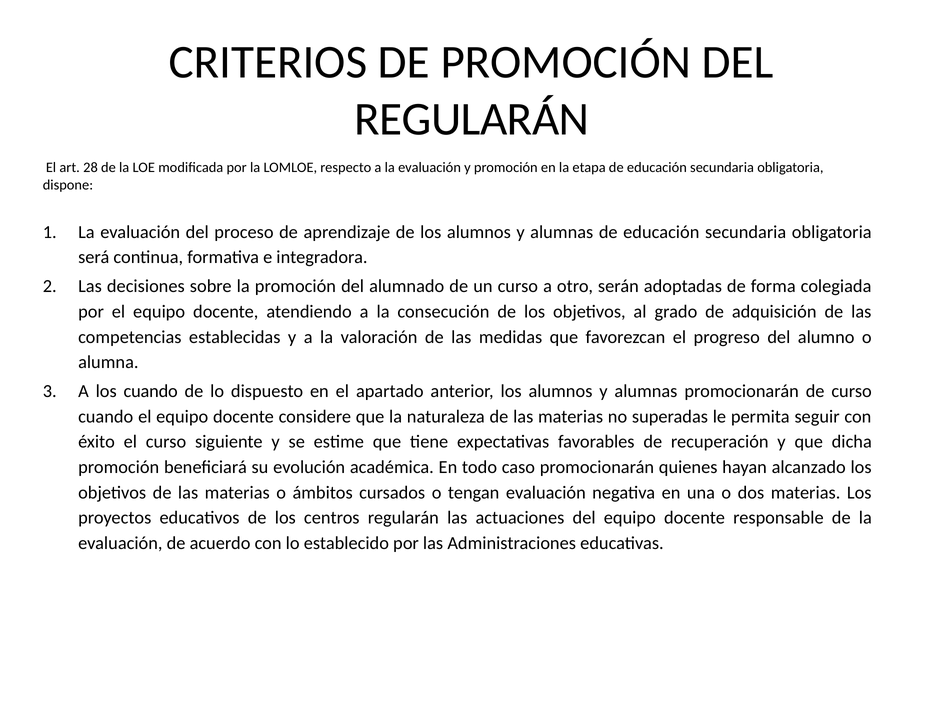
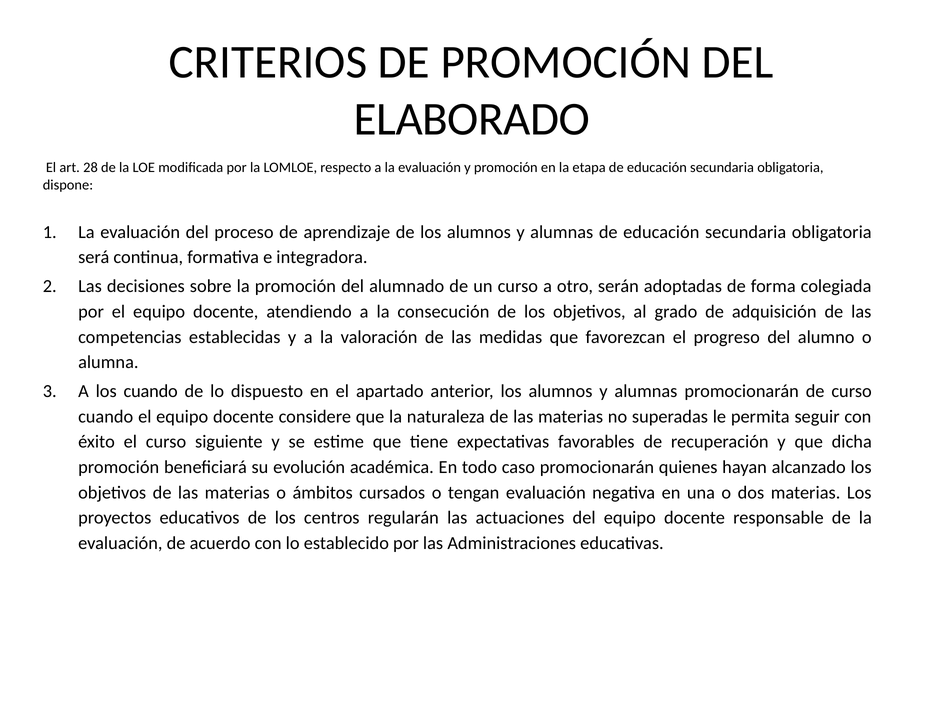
REGULARÁN: REGULARÁN -> ELABORADO (472, 119)
